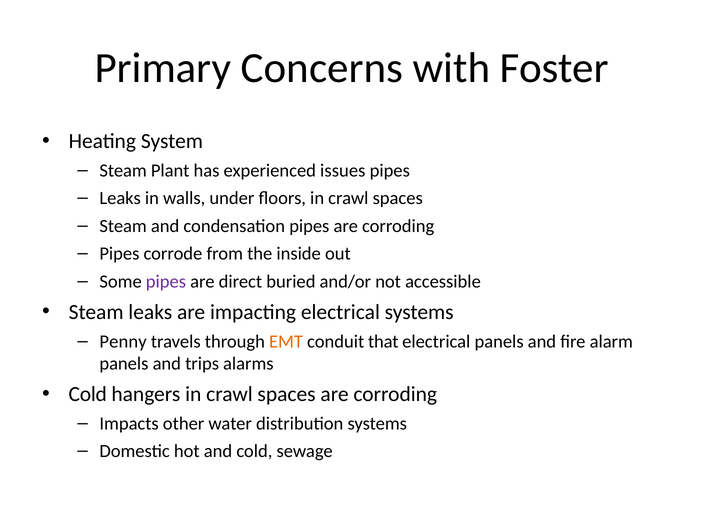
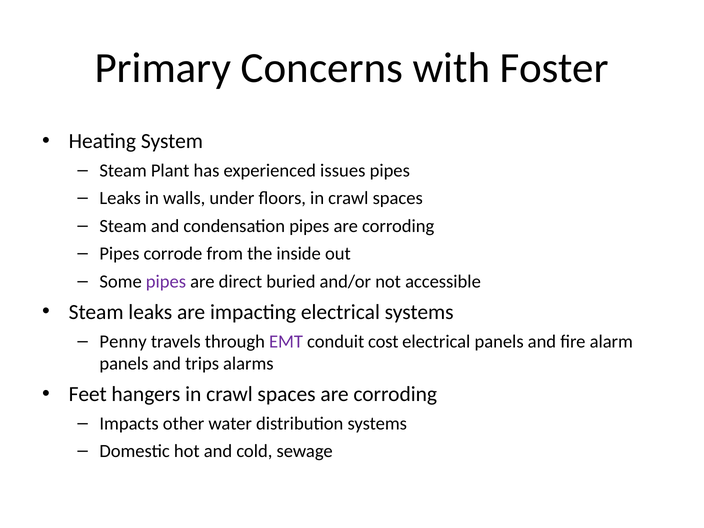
EMT colour: orange -> purple (286, 341)
that: that -> cost (383, 341)
Cold: Cold -> Feet (88, 394)
